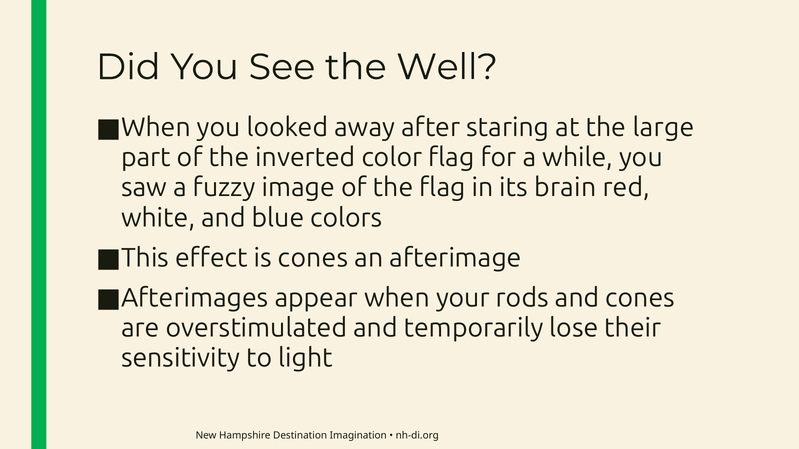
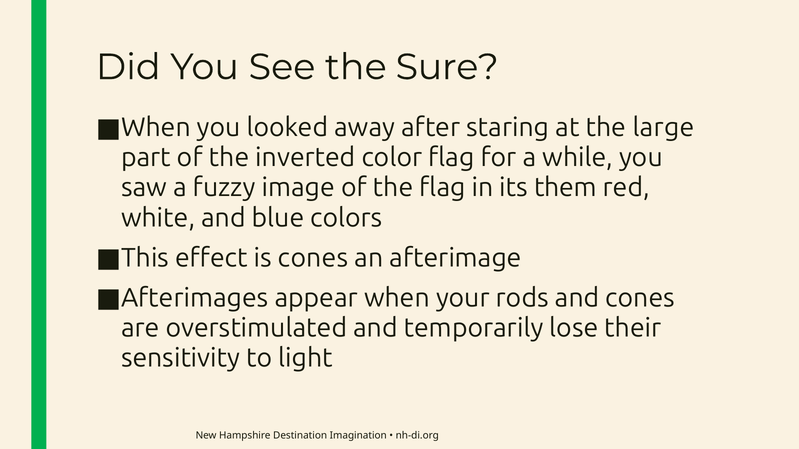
Well: Well -> Sure (447, 67)
brain: brain -> them (566, 188)
